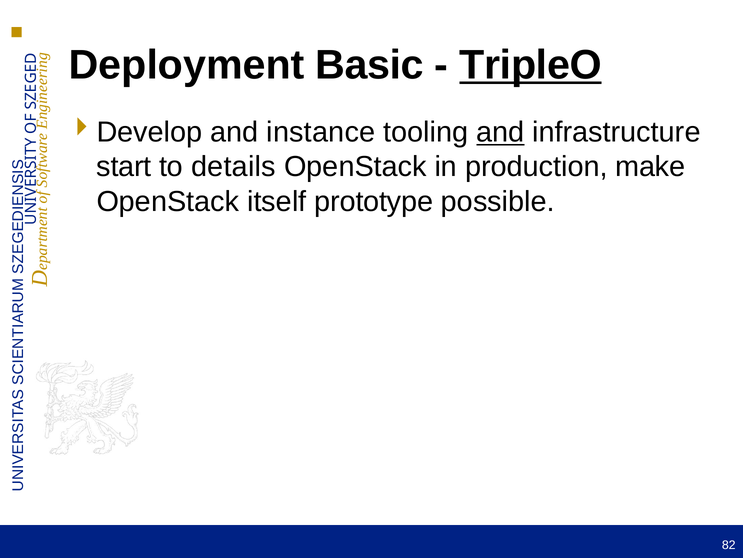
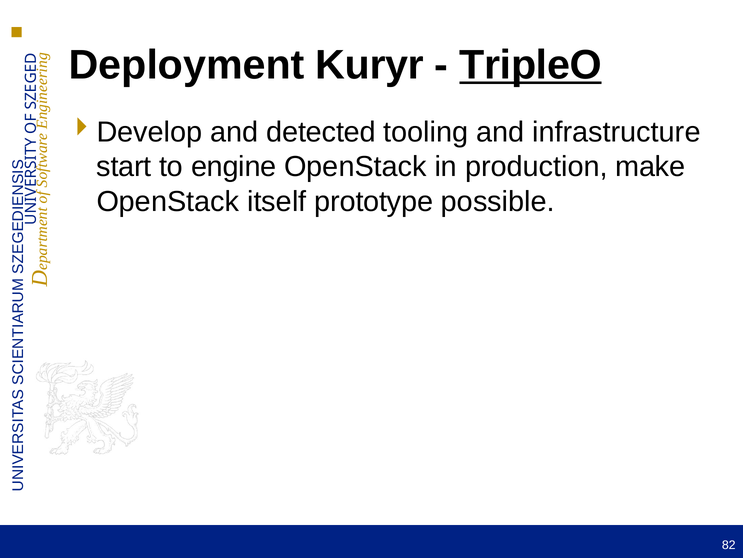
Basic: Basic -> Kuryr (370, 65)
instance: instance -> detected (321, 132)
and underline: present -> none (500, 132)
details: details -> engine (234, 167)
